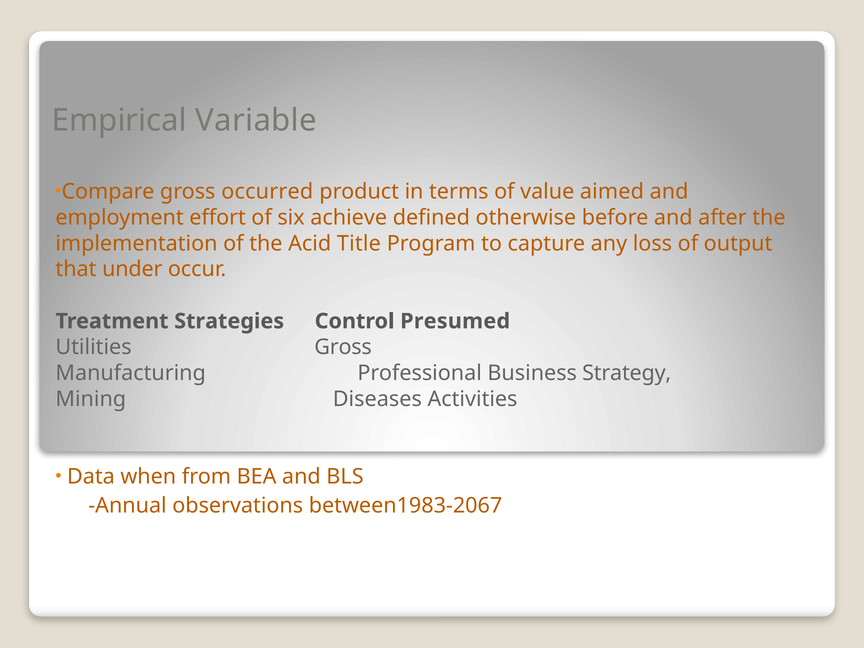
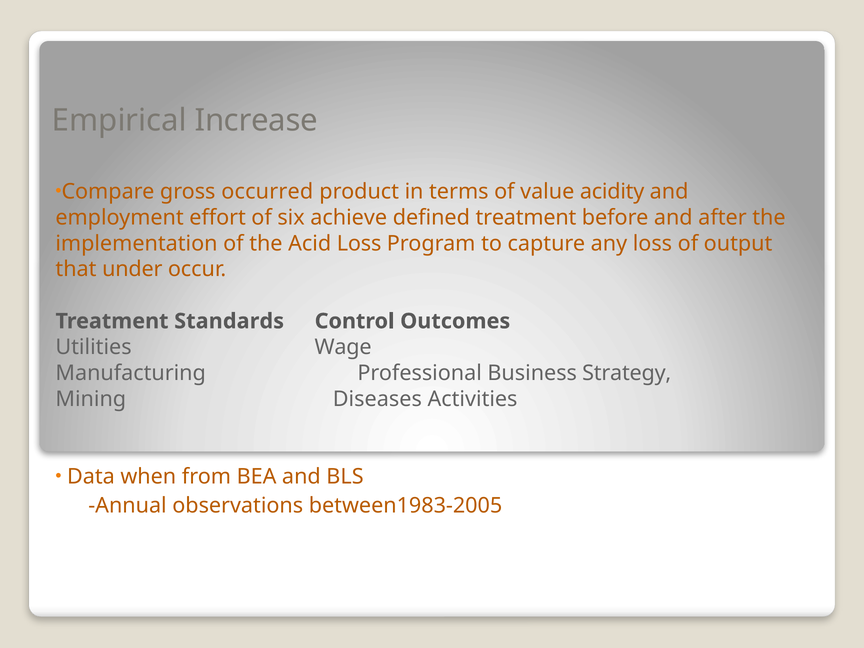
Variable: Variable -> Increase (256, 120)
aimed: aimed -> acidity (612, 192)
defined otherwise: otherwise -> treatment (526, 218)
Acid Title: Title -> Loss (359, 243)
Strategies: Strategies -> Standards (229, 321)
Presumed: Presumed -> Outcomes (455, 321)
Utilities Gross: Gross -> Wage (343, 347)
between1983-2067: between1983-2067 -> between1983-2005 (406, 506)
